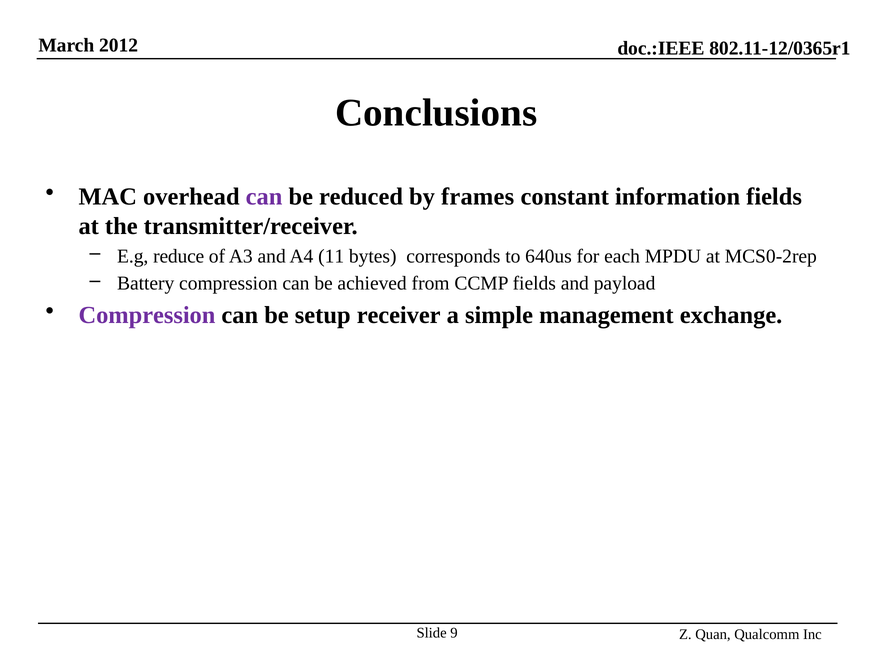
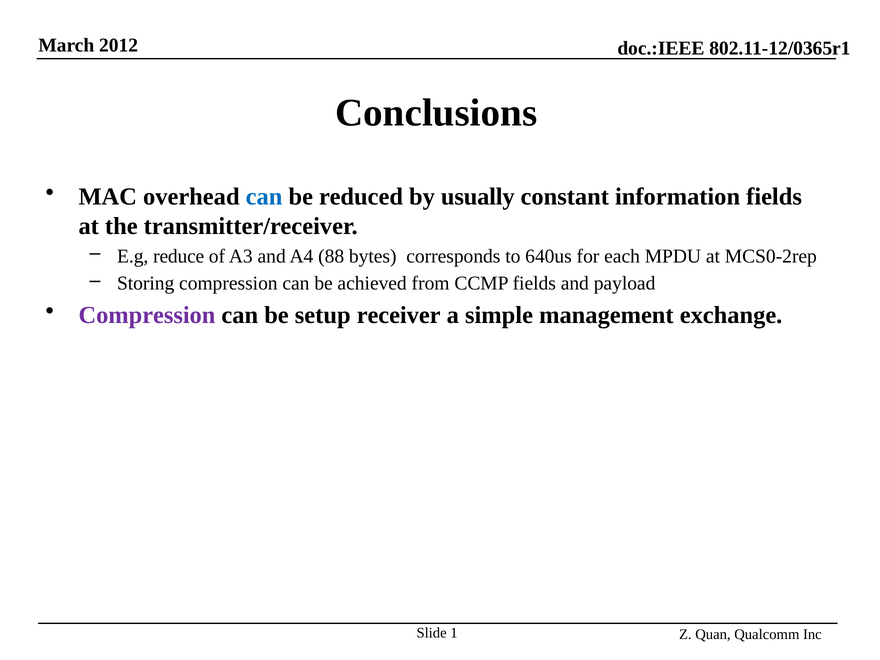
can colour: purple -> blue (264, 197)
frames: frames -> usually (478, 197)
11: 11 -> 88 (331, 256)
Battery: Battery -> Storing (146, 284)
9: 9 -> 1 (454, 633)
